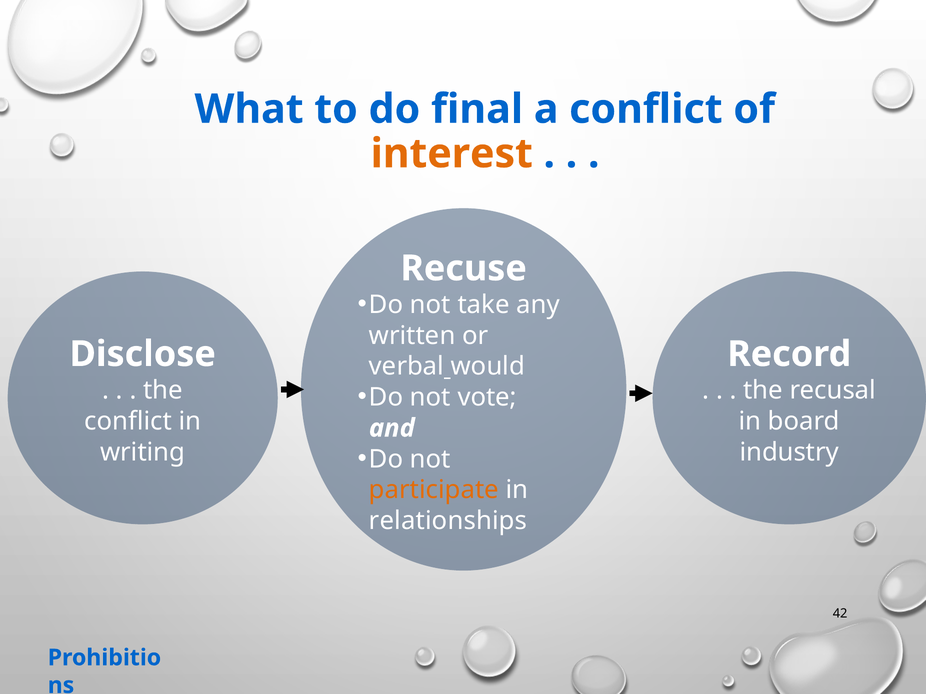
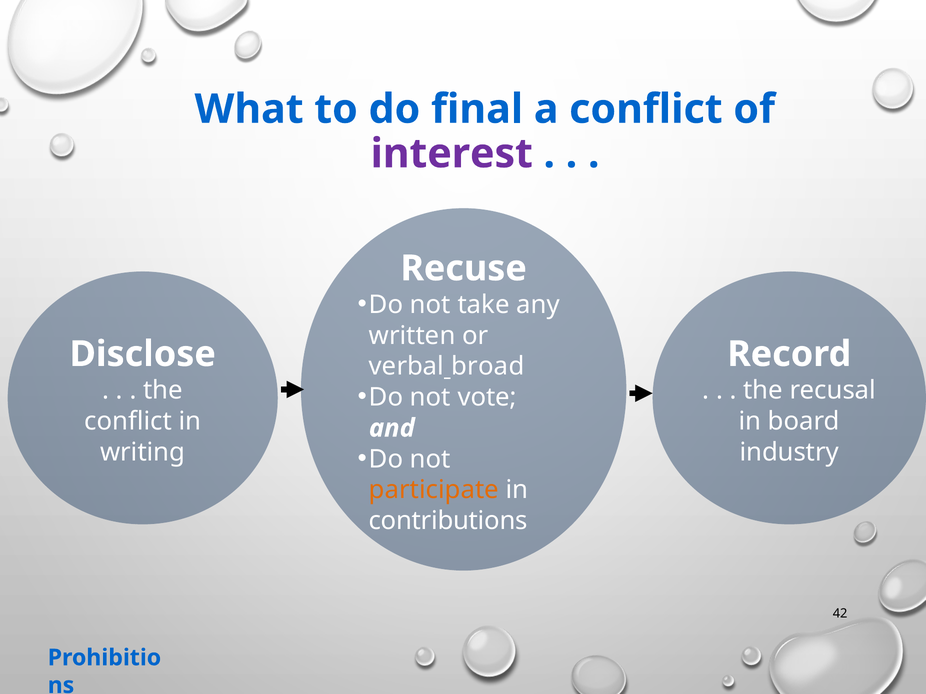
interest colour: orange -> purple (452, 154)
would: would -> broad (488, 367)
relationships: relationships -> contributions (448, 521)
